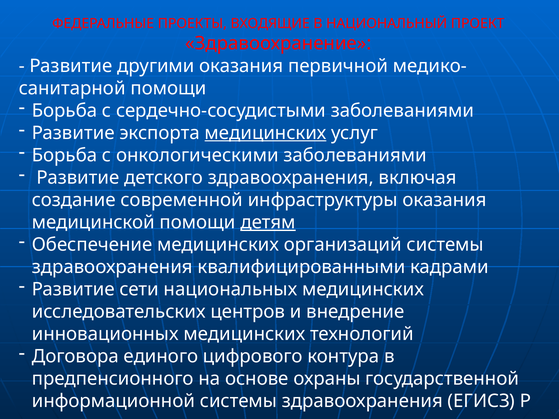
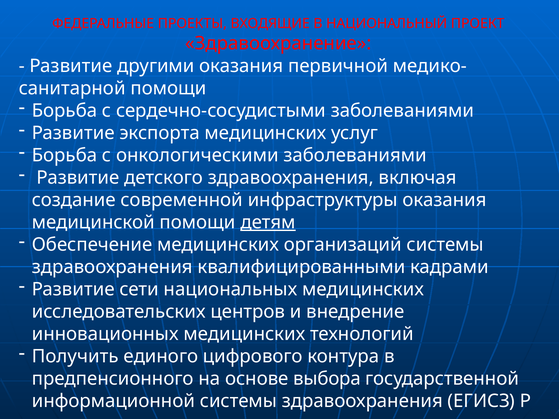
медицинских underline: present -> none (266, 133)
Договора: Договора -> Получить (75, 357)
охраны: охраны -> выбора (327, 379)
